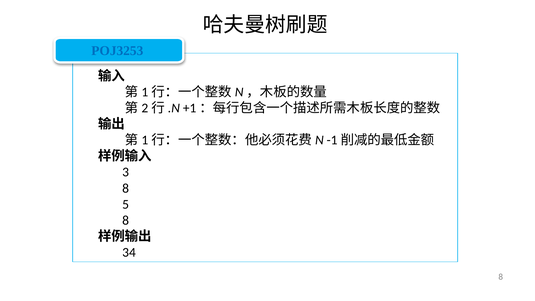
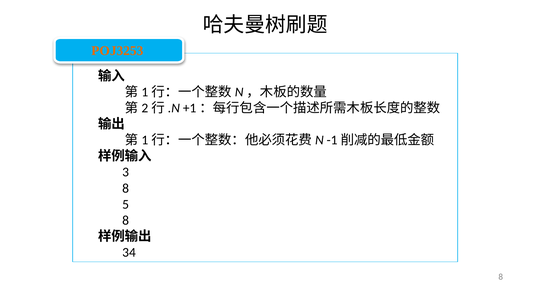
POJ3253 colour: blue -> orange (117, 51)
